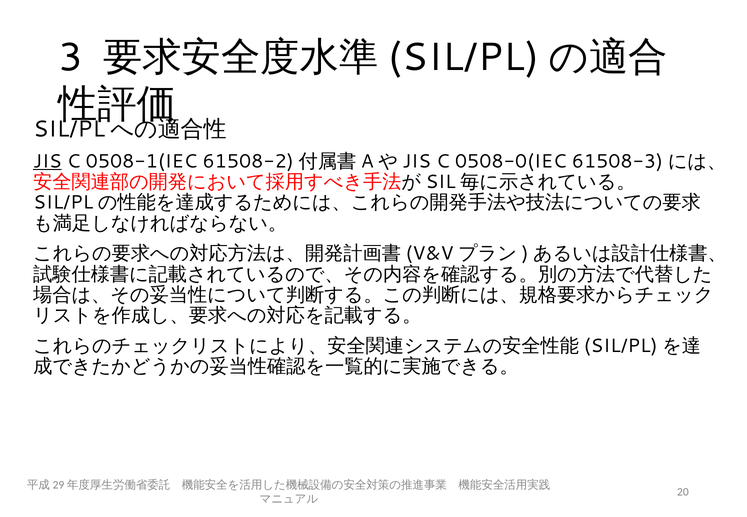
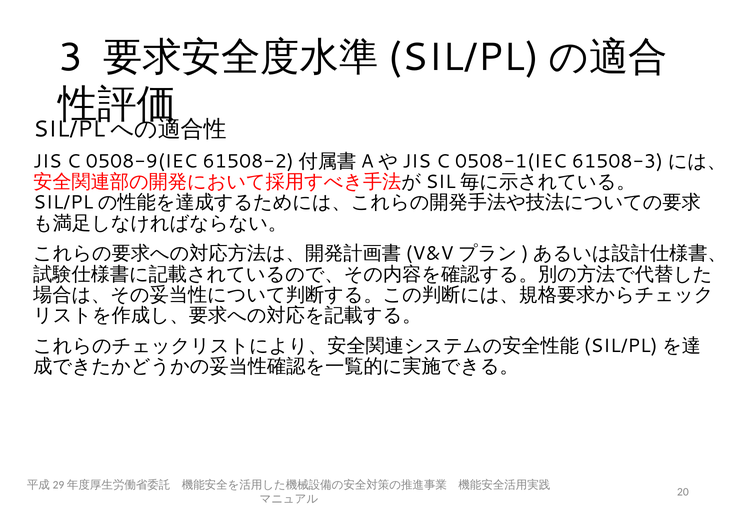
JIS underline: present -> none (47, 161)
0508-1(IEC: 0508-1(IEC -> 0508-9(IEC (142, 161)
0508-0(IEC: 0508-0(IEC -> 0508-1(IEC (511, 161)
